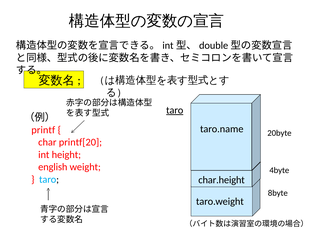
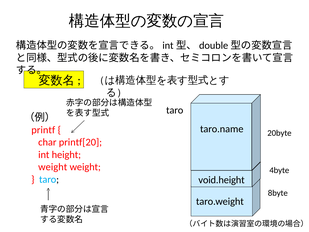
taro underline: present -> none (175, 110)
english: english -> weight (53, 167)
char.height: char.height -> void.height (222, 180)
